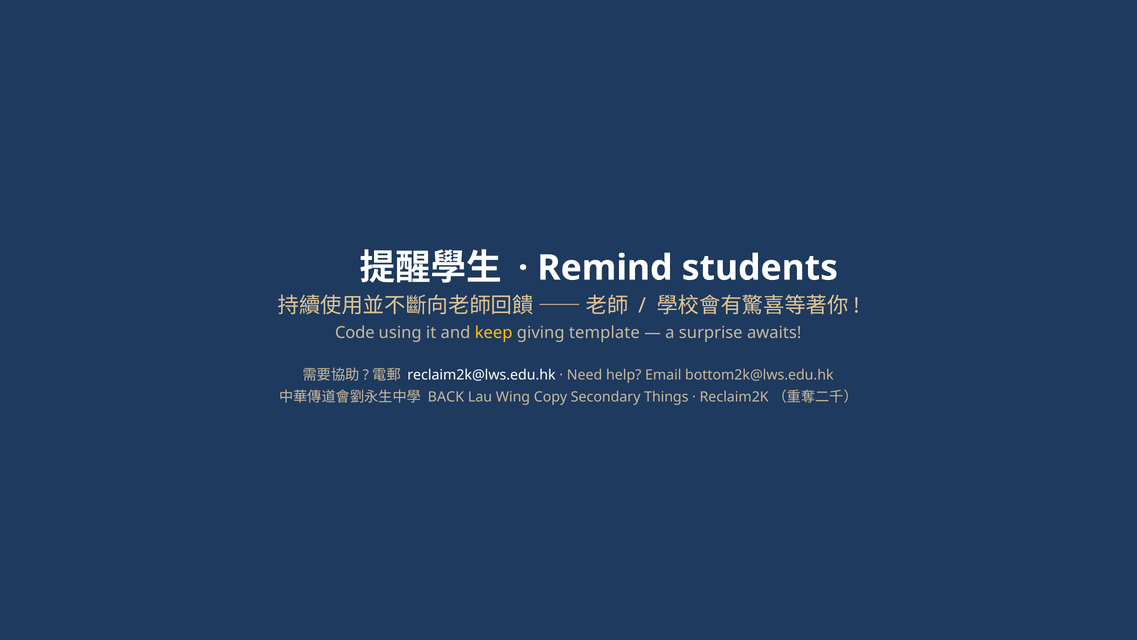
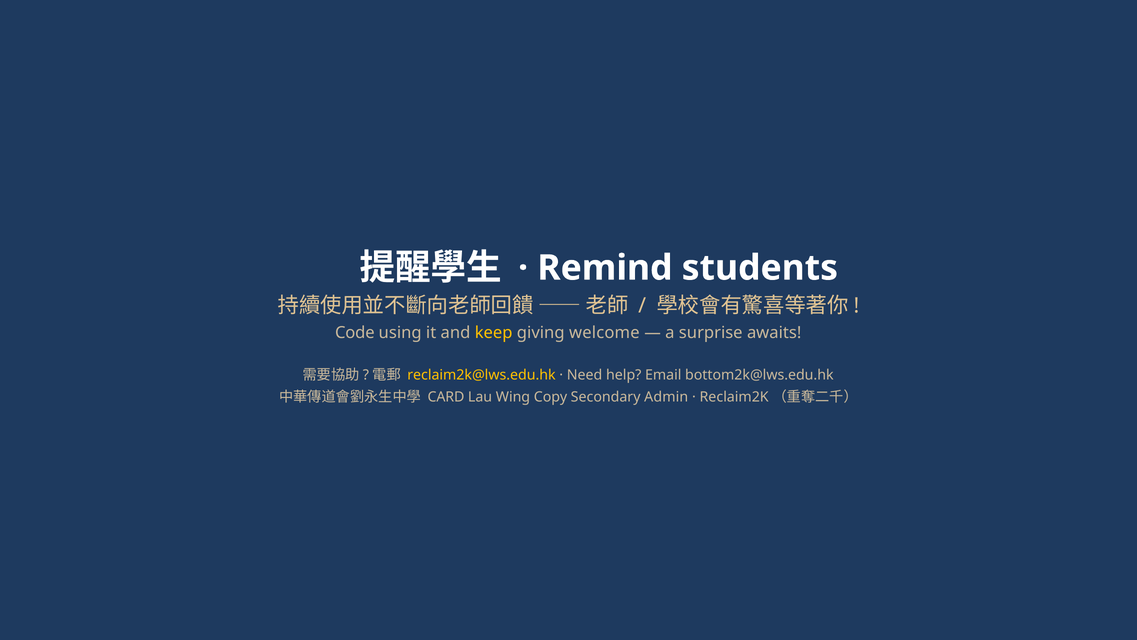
template: template -> welcome (604, 333)
reclaim2k@lws.edu.hk colour: white -> yellow (481, 375)
BACK: BACK -> CARD (446, 397)
Things: Things -> Admin (666, 397)
